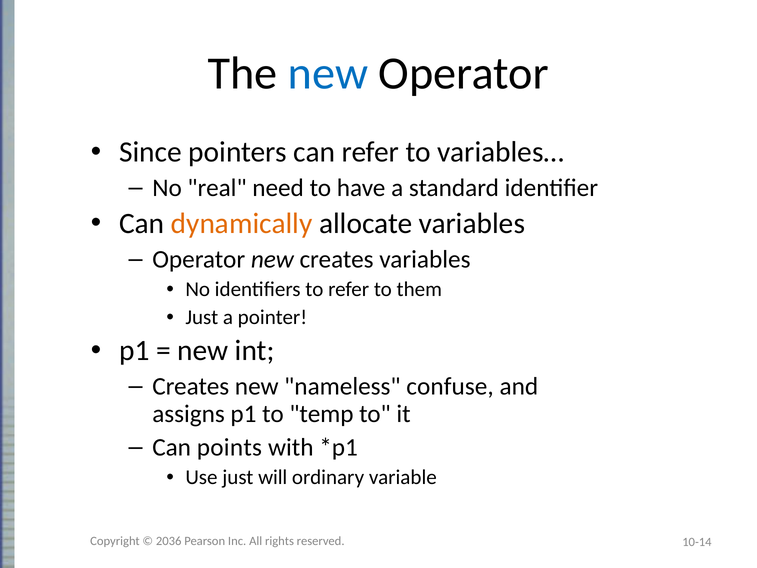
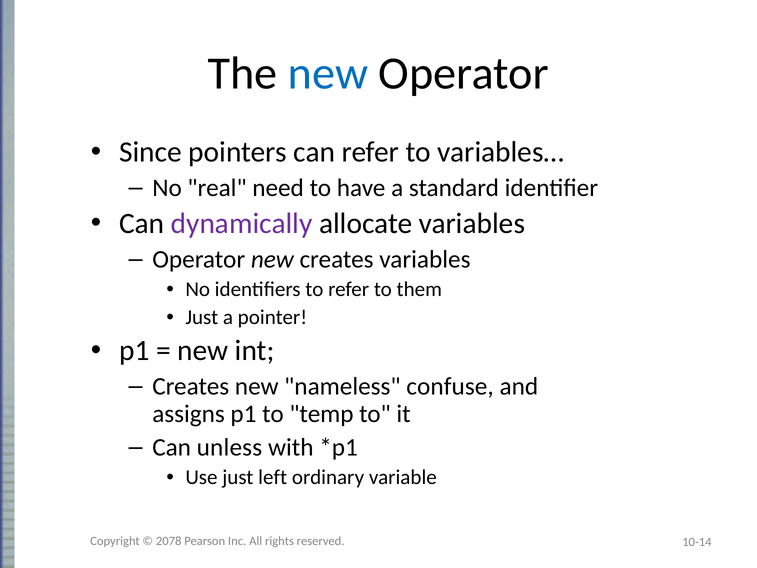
dynamically colour: orange -> purple (242, 223)
points: points -> unless (229, 447)
will: will -> left (273, 477)
2036: 2036 -> 2078 (169, 541)
